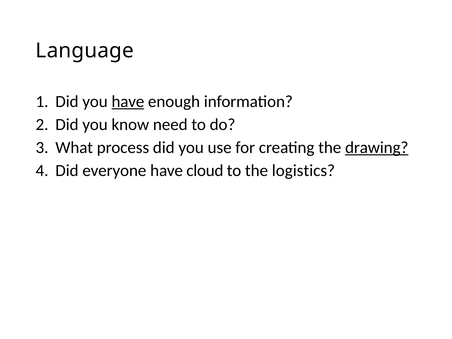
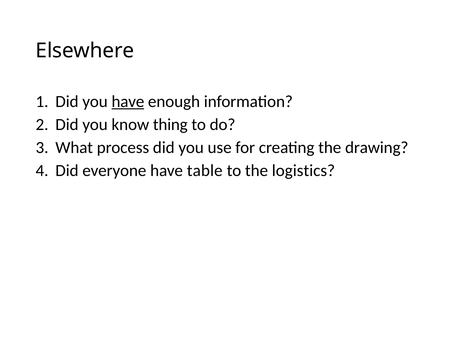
Language: Language -> Elsewhere (85, 51)
need: need -> thing (170, 125)
drawing underline: present -> none (377, 148)
cloud: cloud -> table (205, 171)
